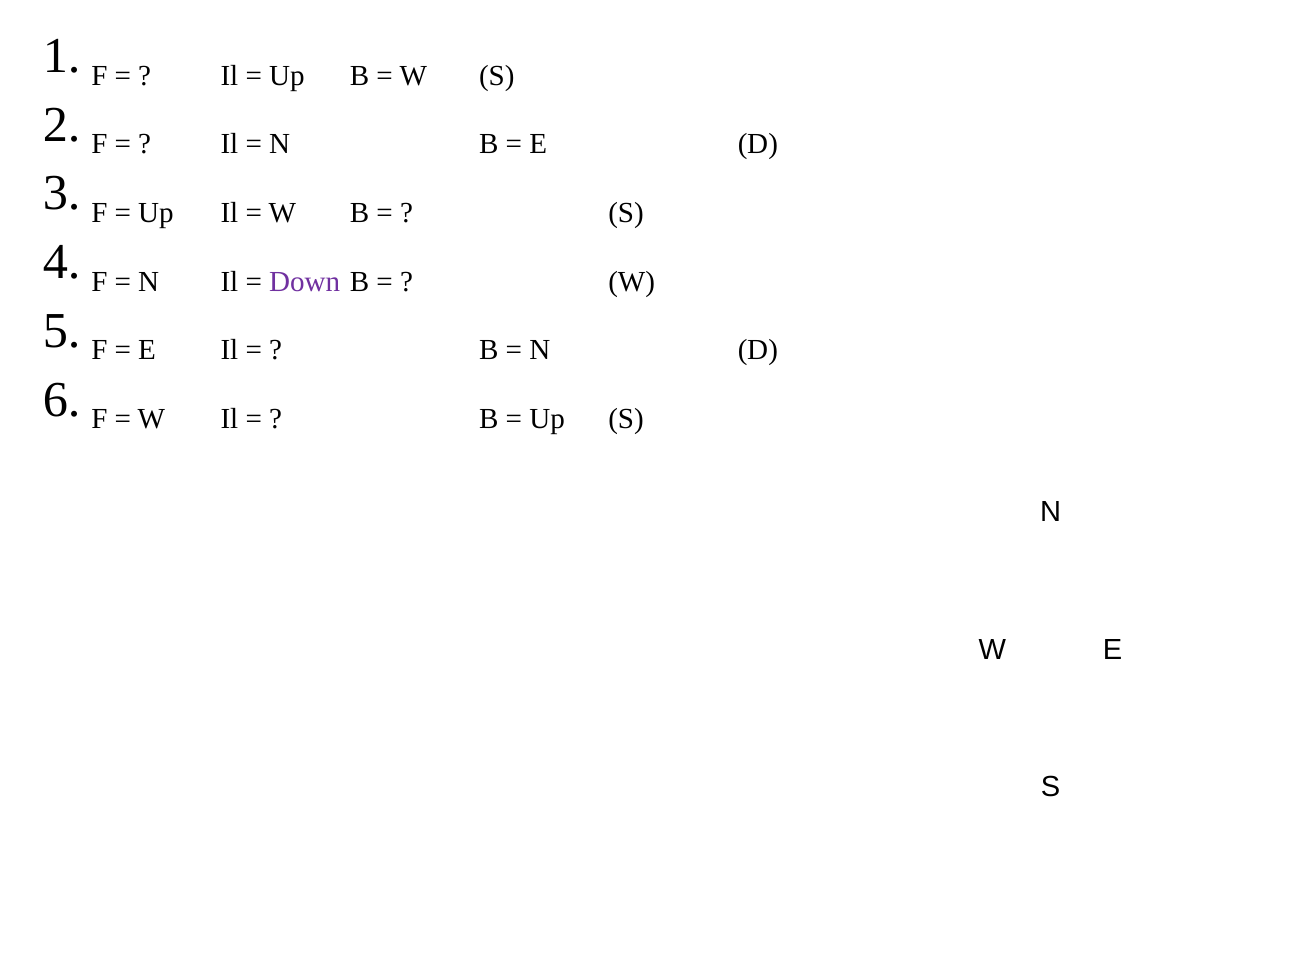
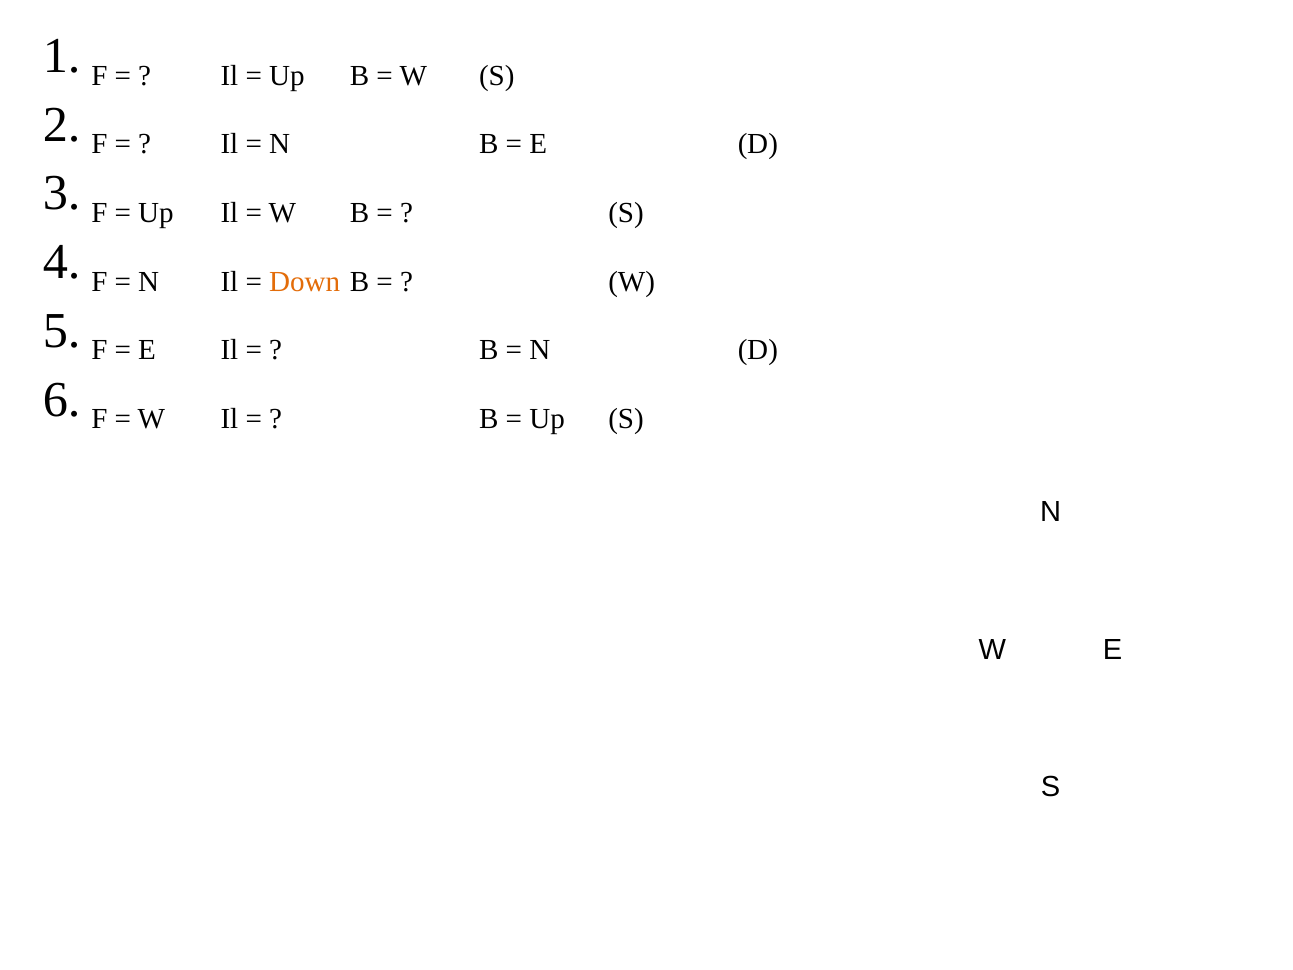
Down colour: purple -> orange (305, 282)
